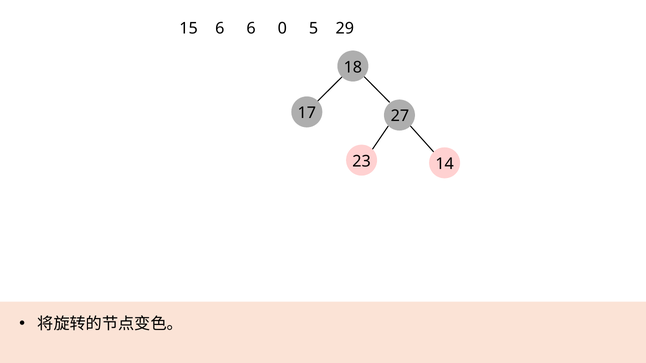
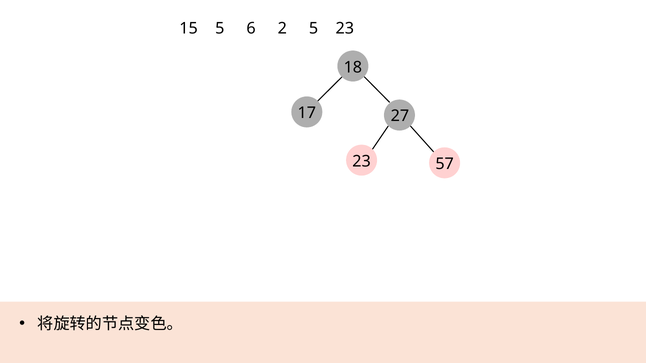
15 6: 6 -> 5 (220, 28)
0: 0 -> 2 (282, 28)
5 29: 29 -> 23 (345, 28)
14: 14 -> 57 (445, 164)
